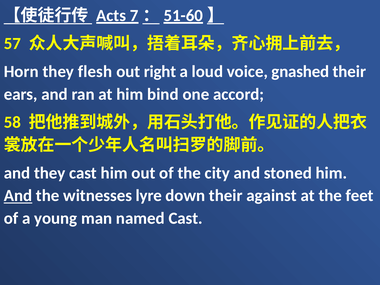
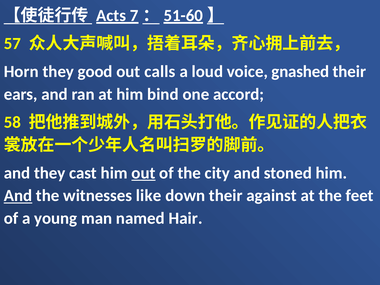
flesh: flesh -> good (95, 72)
right: right -> calls (160, 72)
out underline: none -> present (143, 173)
lyre: lyre -> like (149, 196)
named Cast: Cast -> Hair (186, 218)
